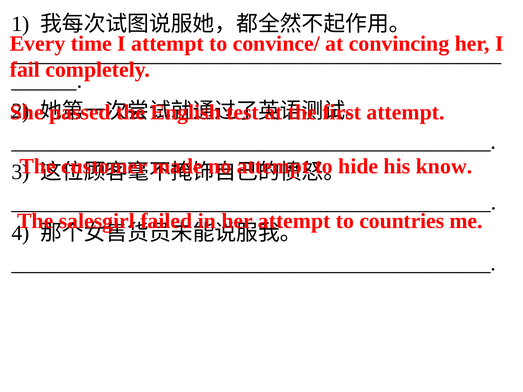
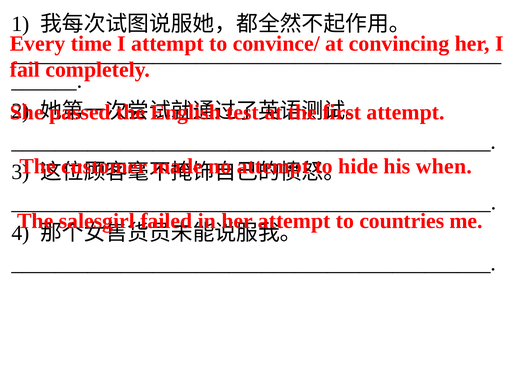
know: know -> when (444, 166)
